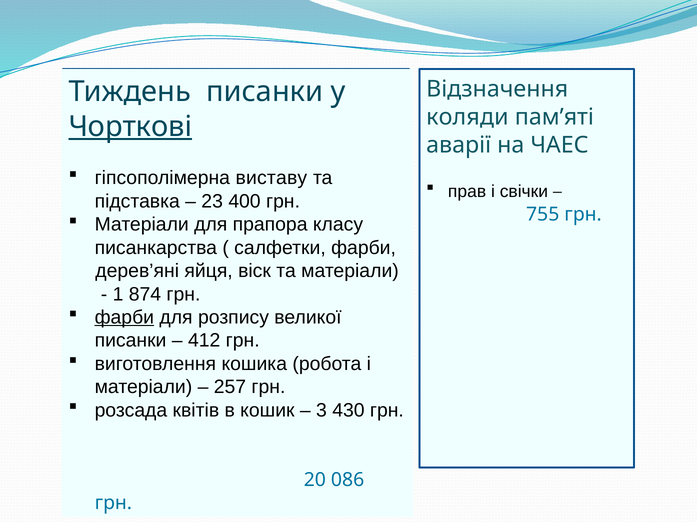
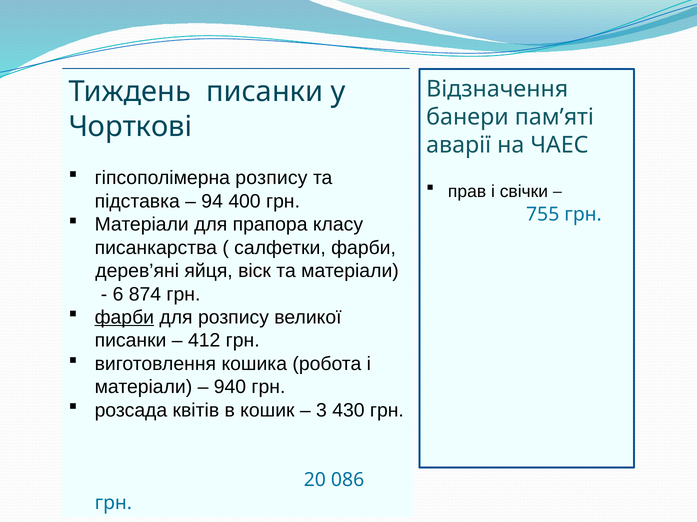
коляди: коляди -> банери (467, 117)
Чорткові underline: present -> none (130, 127)
гіпсополімерна виставу: виставу -> розпису (271, 178)
23: 23 -> 94 (212, 202)
1: 1 -> 6 (118, 295)
257: 257 -> 940 (230, 388)
